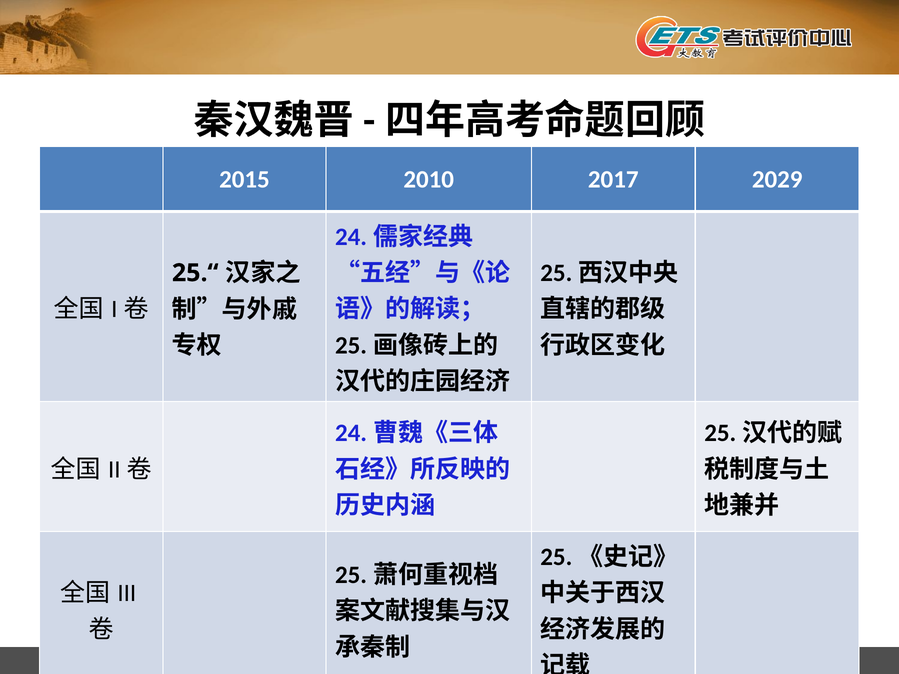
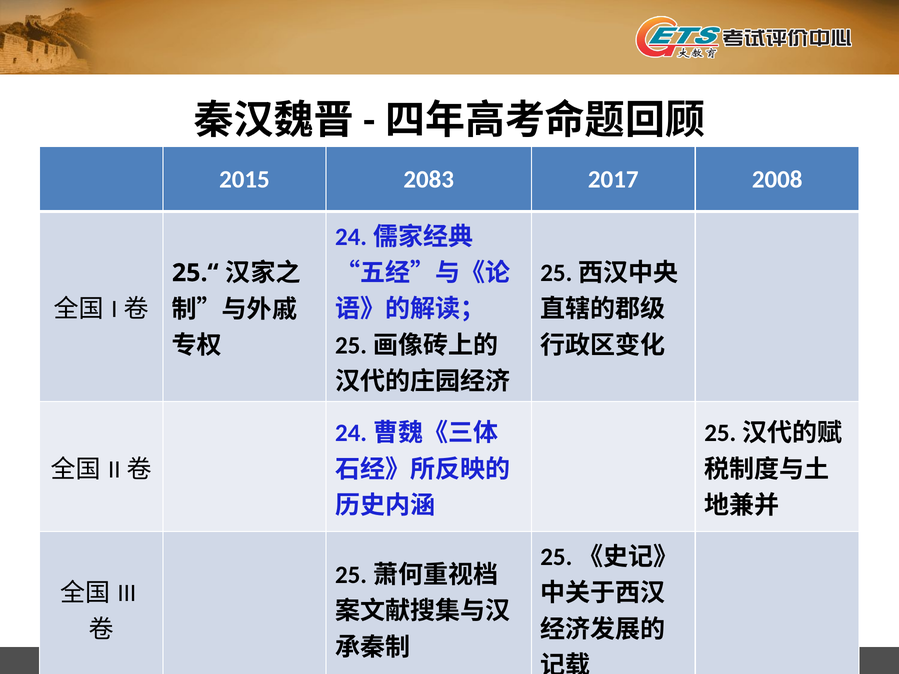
2010: 2010 -> 2083 (429, 179)
2029: 2029 -> 2008 (777, 179)
